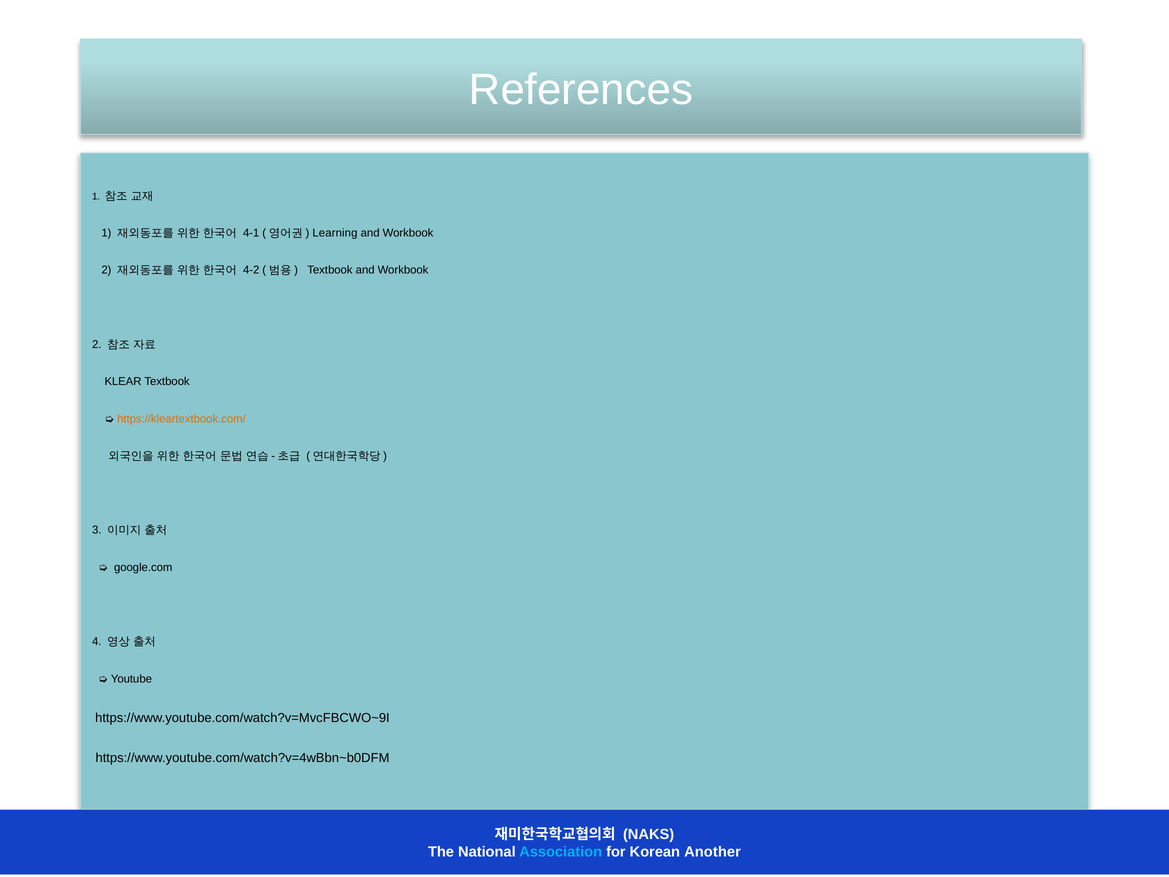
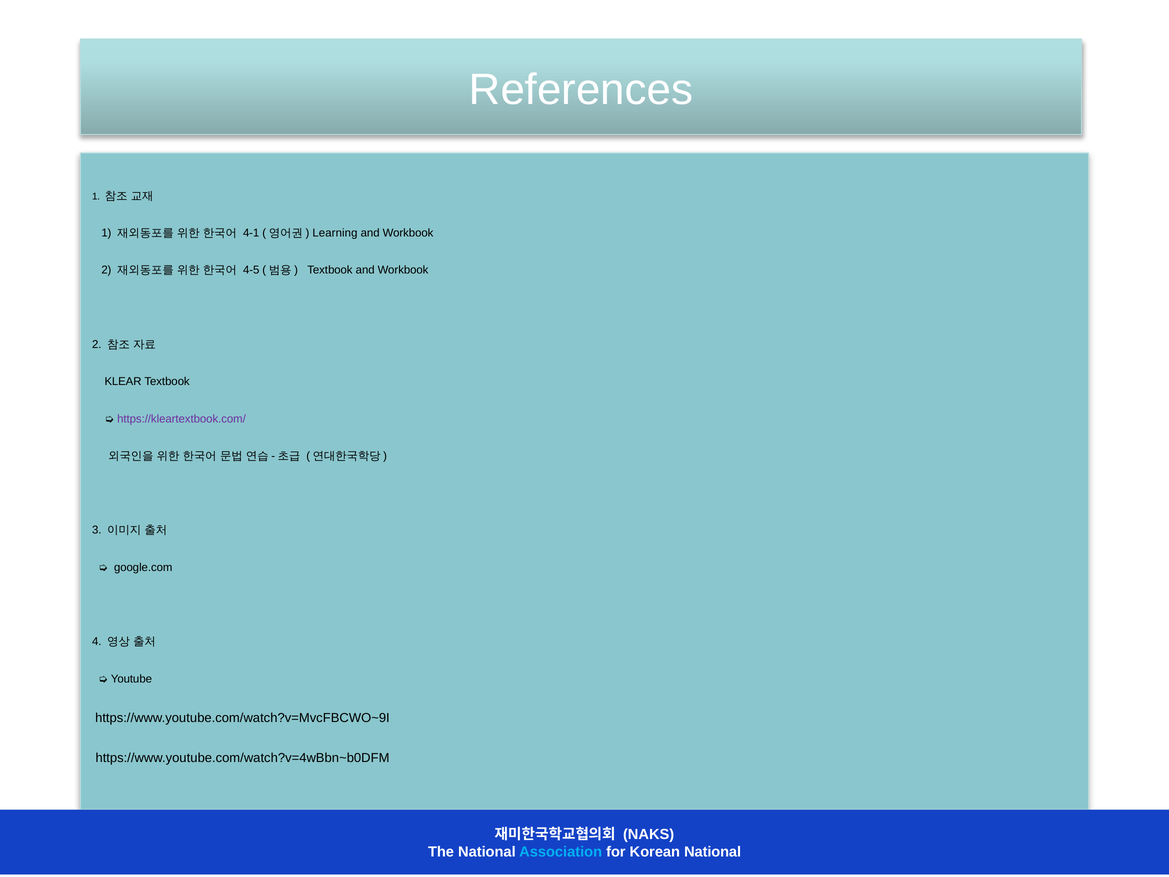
4-2: 4-2 -> 4-5 (251, 270)
https://kleartextbook.com/ colour: orange -> purple (181, 419)
Korean Another: Another -> National (713, 852)
